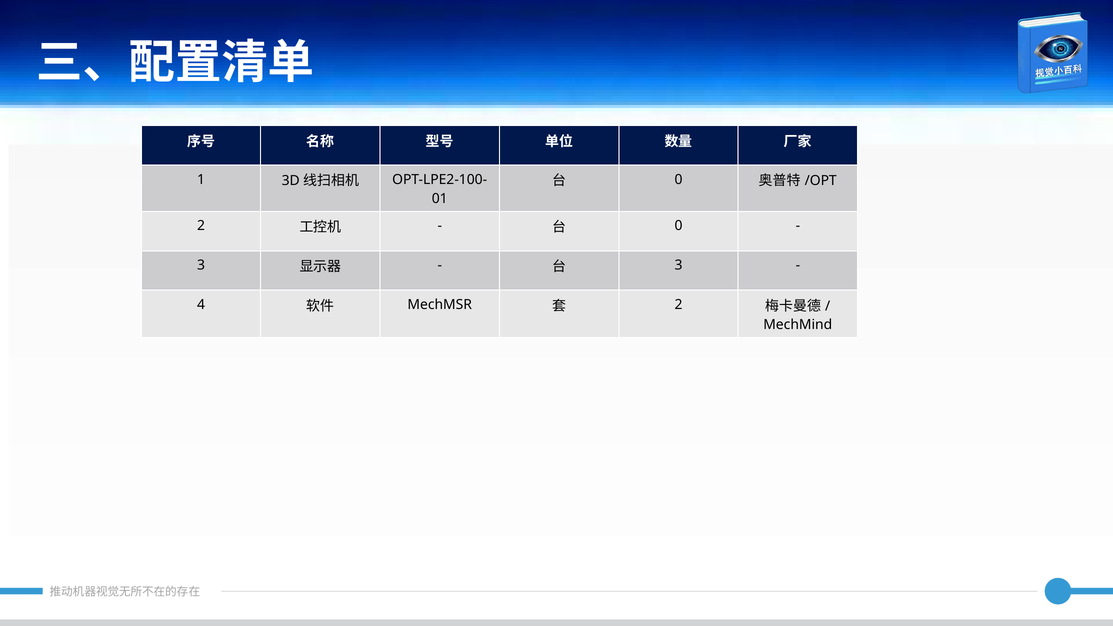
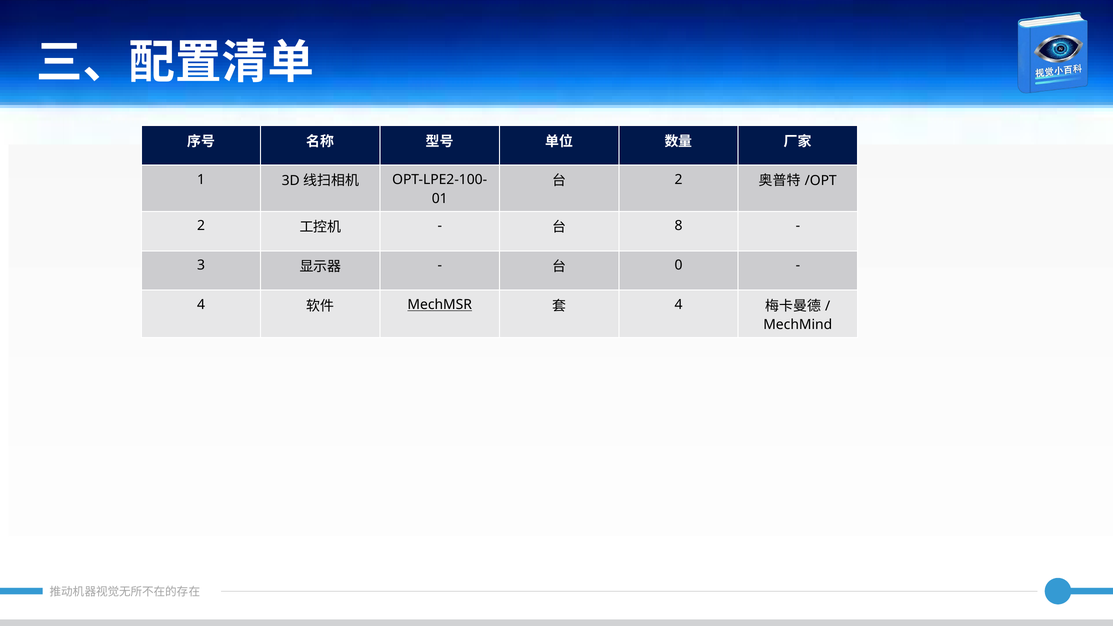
0: 0 -> 2 (679, 180)
0: 0 -> 8 (679, 226)
3: 3 -> 0 (679, 265)
MechMSR underline: none -> present (440, 305)
2: 2 -> 4 (679, 305)
